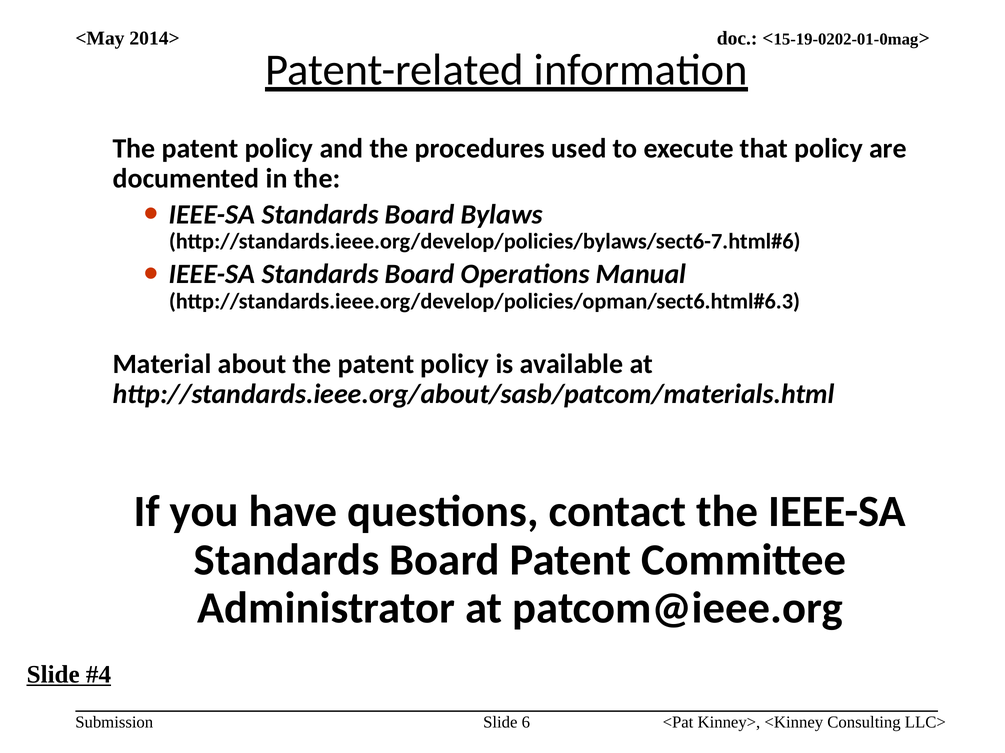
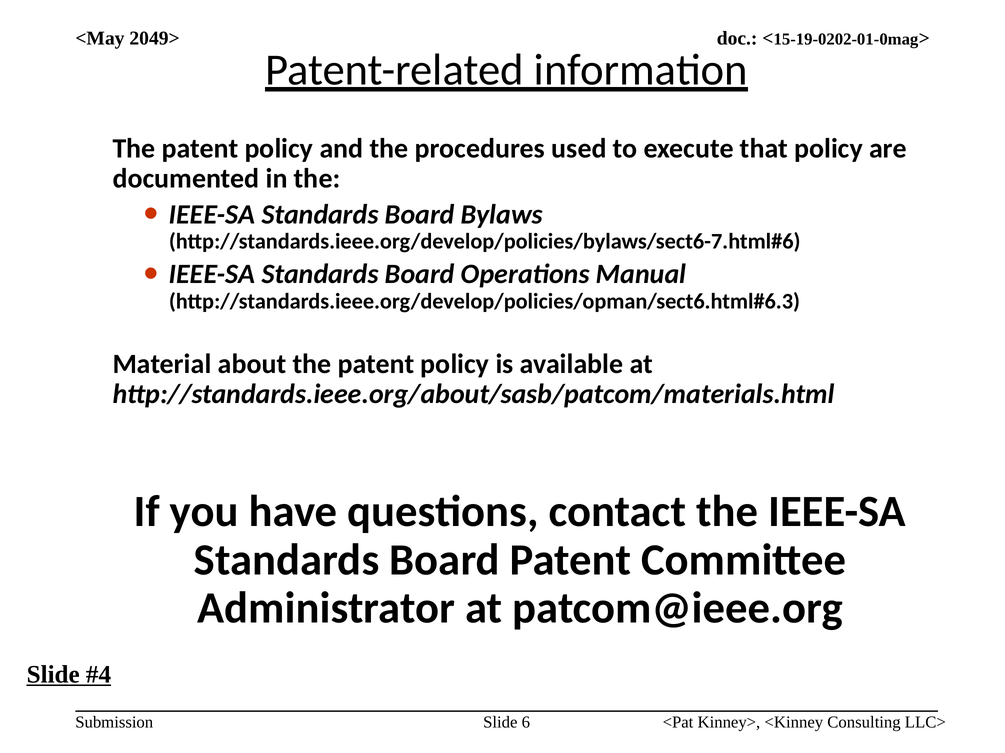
2014>: 2014> -> 2049> (155, 38)
